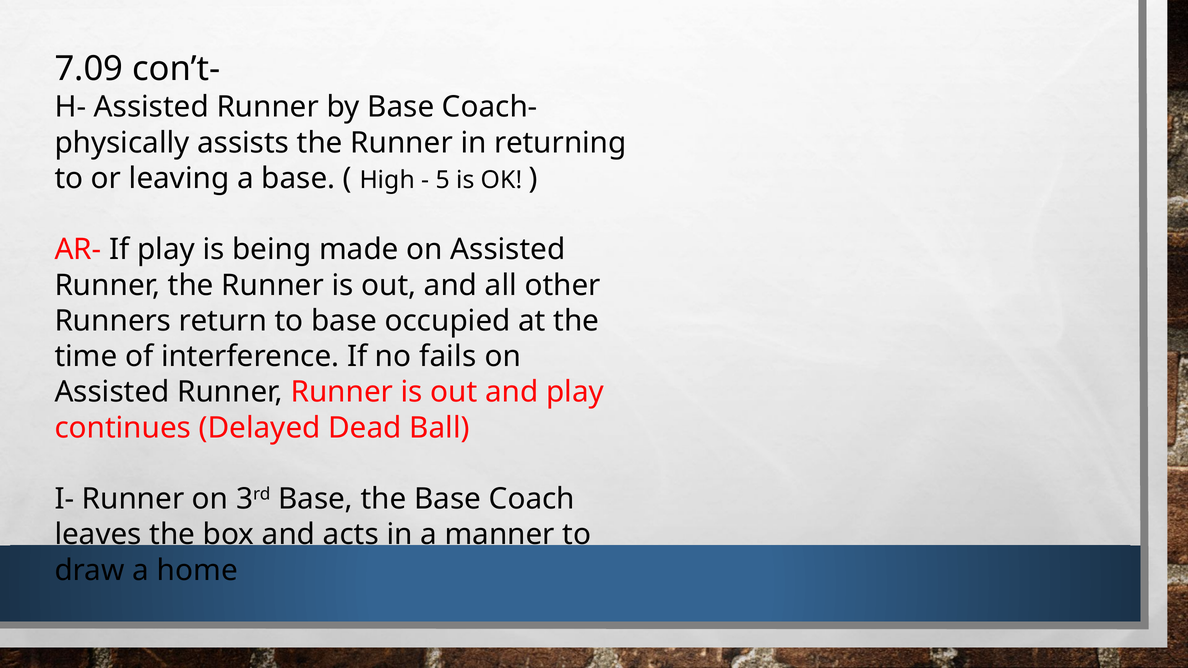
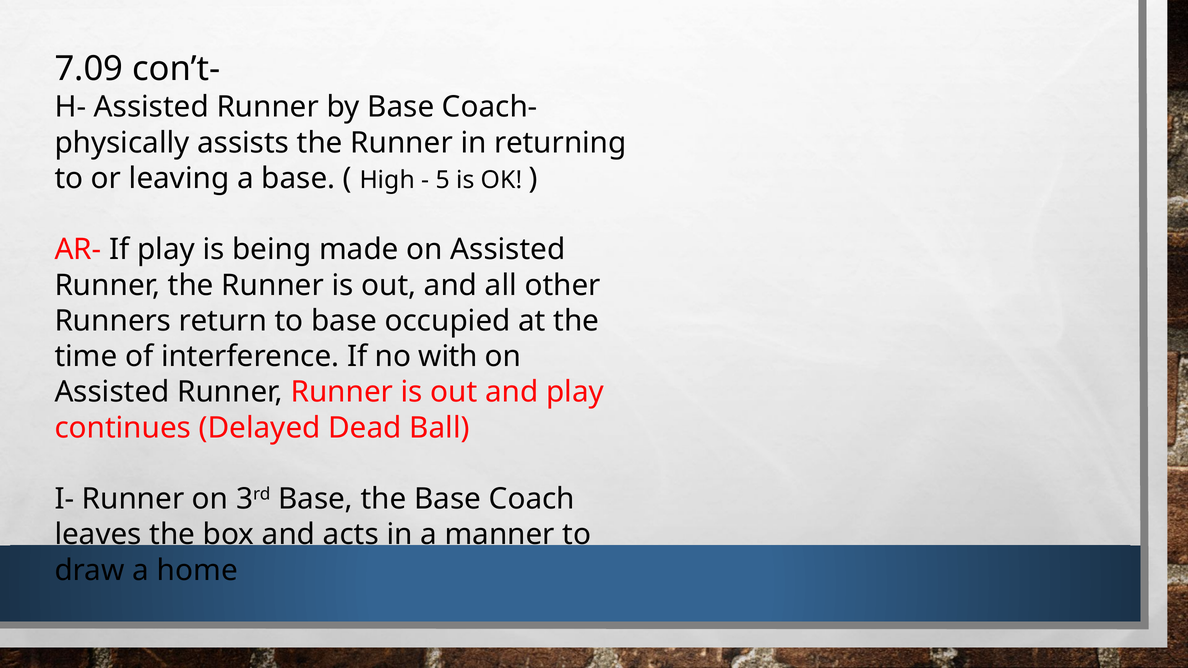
fails: fails -> with (448, 357)
